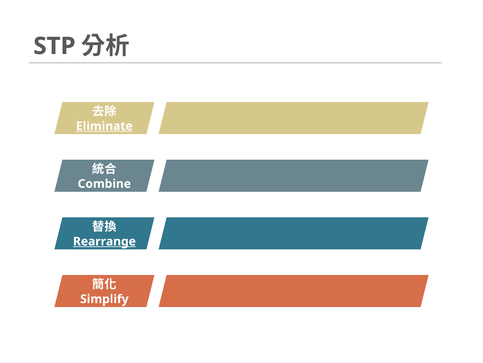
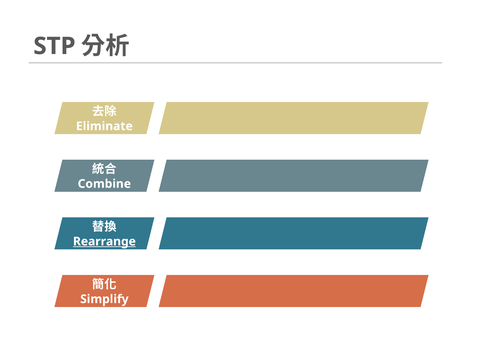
Eliminate underline: present -> none (104, 126)
